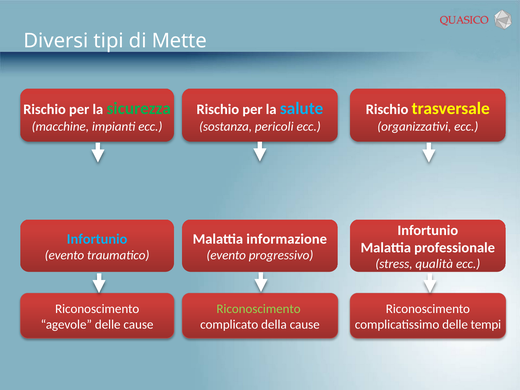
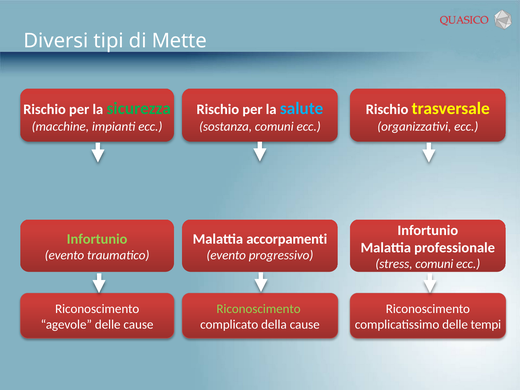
sostanza pericoli: pericoli -> comuni (274, 126)
Infortunio colour: light blue -> light green (97, 239)
informazione: informazione -> accorpamenti (287, 239)
stress qualità: qualità -> comuni (434, 264)
